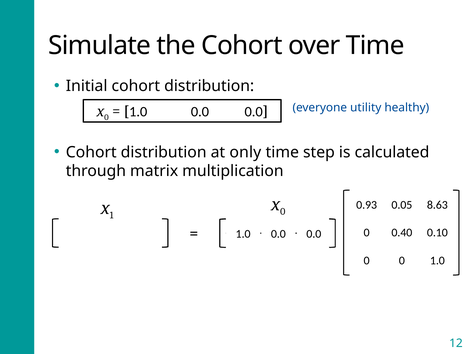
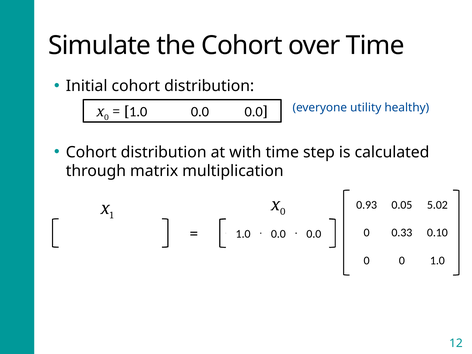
only: only -> with (245, 152)
8.63: 8.63 -> 5.02 (437, 205)
0.40: 0.40 -> 0.33 (402, 233)
